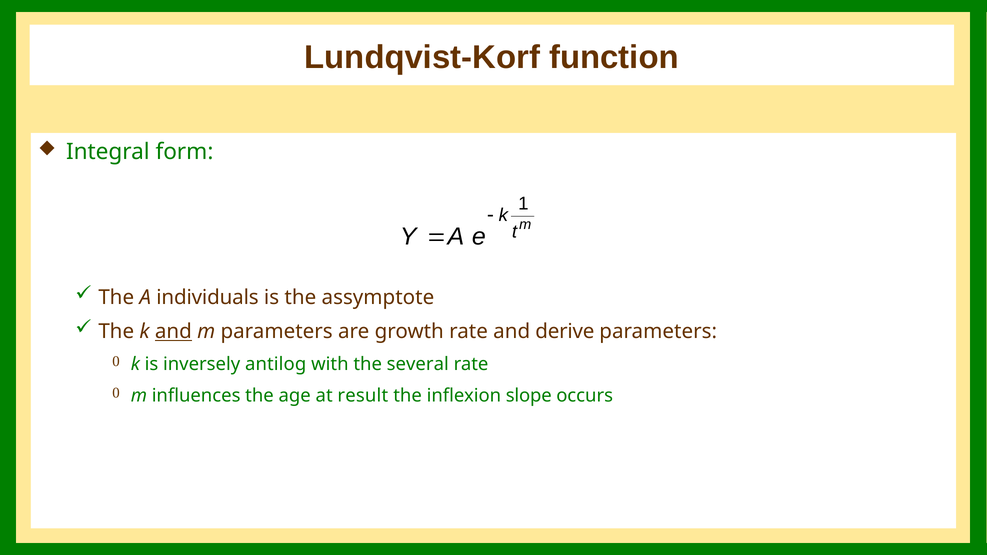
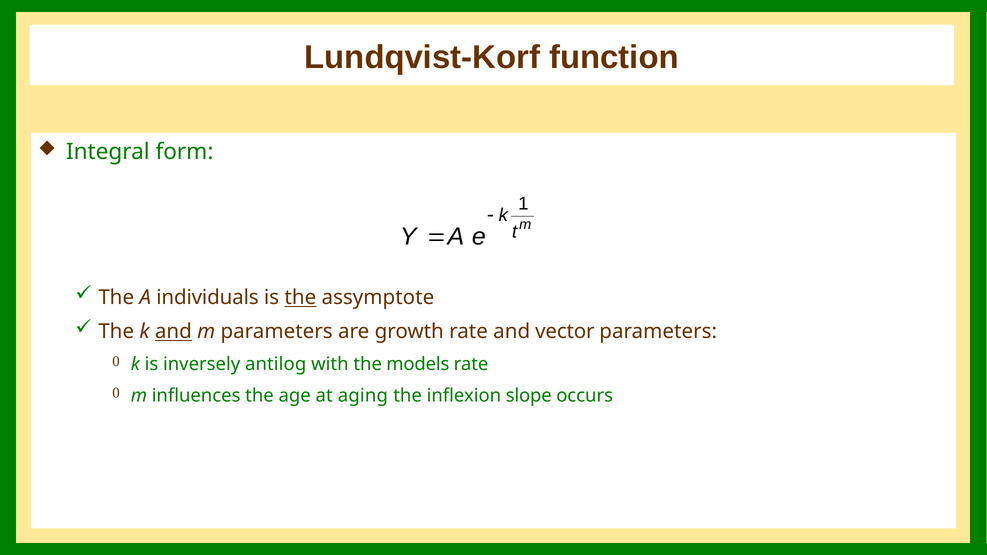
the underline: none -> present (300, 298)
derive: derive -> vector (565, 332)
several: several -> models (418, 364)
result: result -> aging (363, 396)
